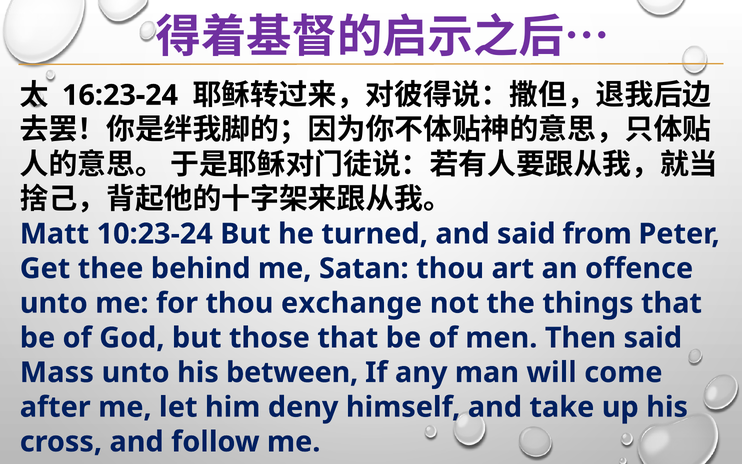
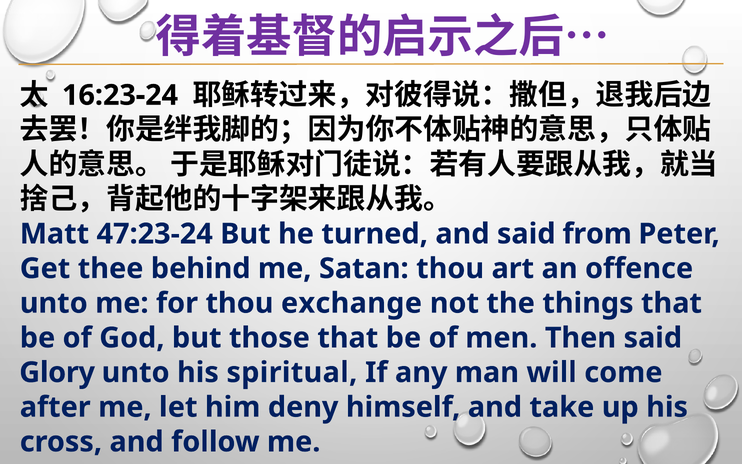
10:23-24: 10:23-24 -> 47:23-24 (155, 234)
Mass: Mass -> Glory (57, 372)
between: between -> spiritual (292, 372)
